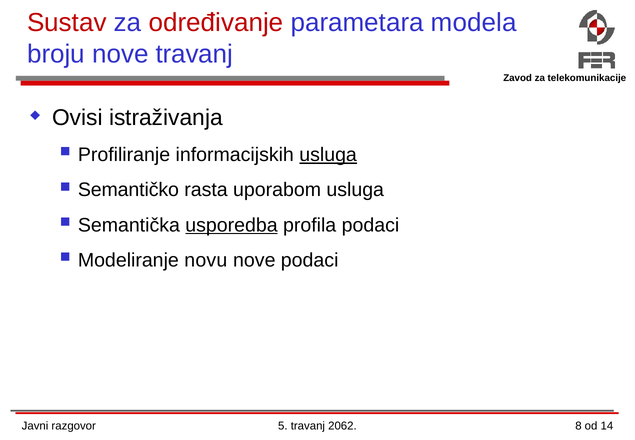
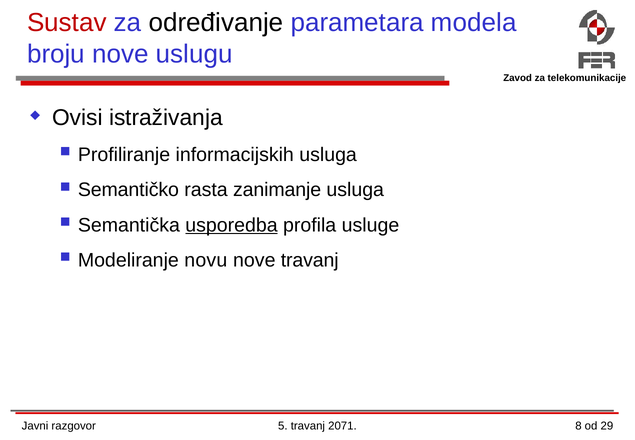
određivanje colour: red -> black (216, 23)
nove travanj: travanj -> uslugu (194, 54)
usluga underline: present -> none (328, 155)
uporabom: uporabom -> zanimanje (277, 190)
profila podaci: podaci -> usluge (370, 225)
nove podaci: podaci -> travanj (310, 260)
2062: 2062 -> 2071 (342, 426)
14: 14 -> 29 (607, 426)
